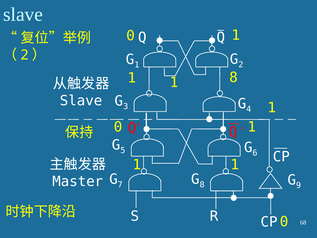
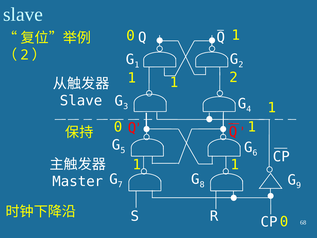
1 8: 8 -> 2 (233, 77)
